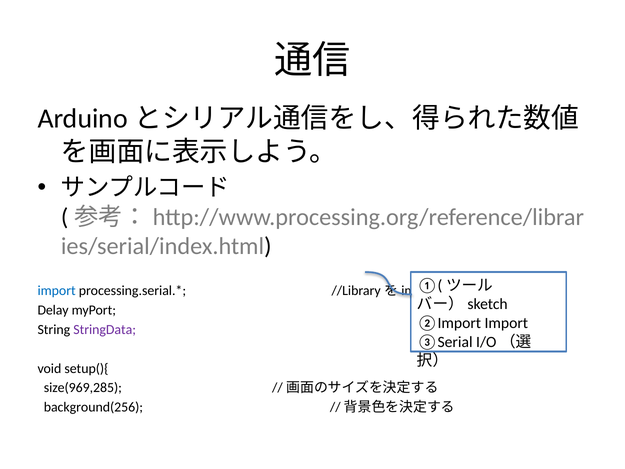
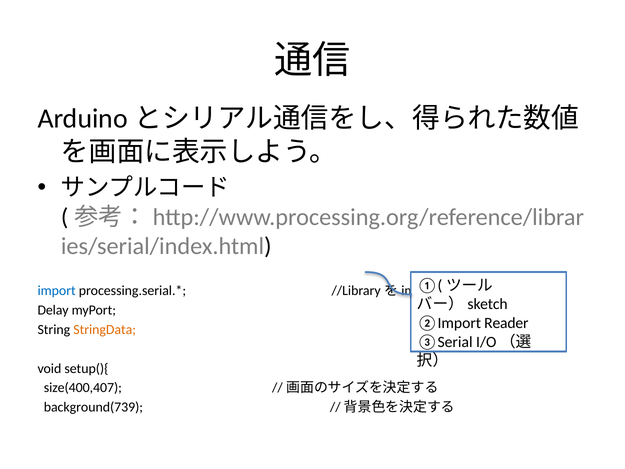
②Import Import: Import -> Reader (506, 323)
StringData colour: purple -> orange (105, 329)
size(969,285: size(969,285 -> size(400,407 (83, 388)
background(256: background(256 -> background(739 (93, 407)
